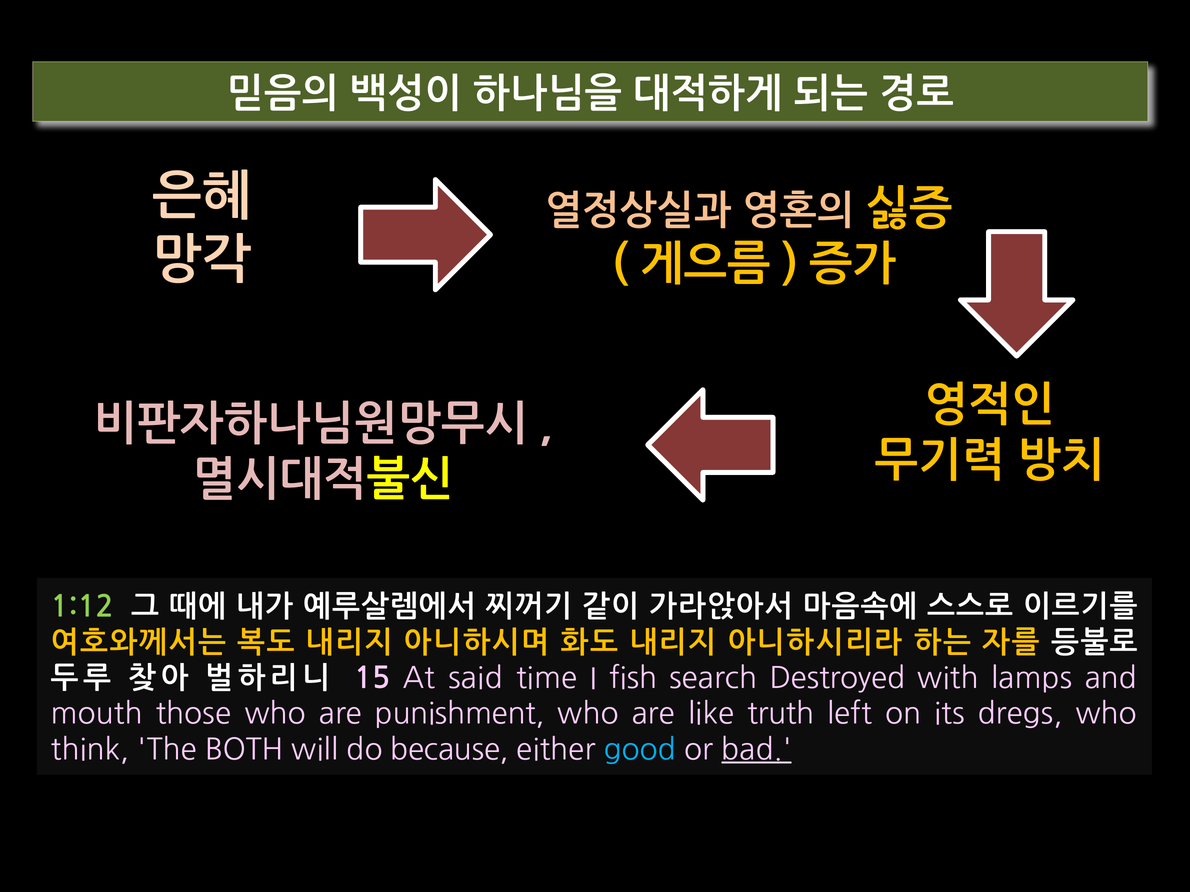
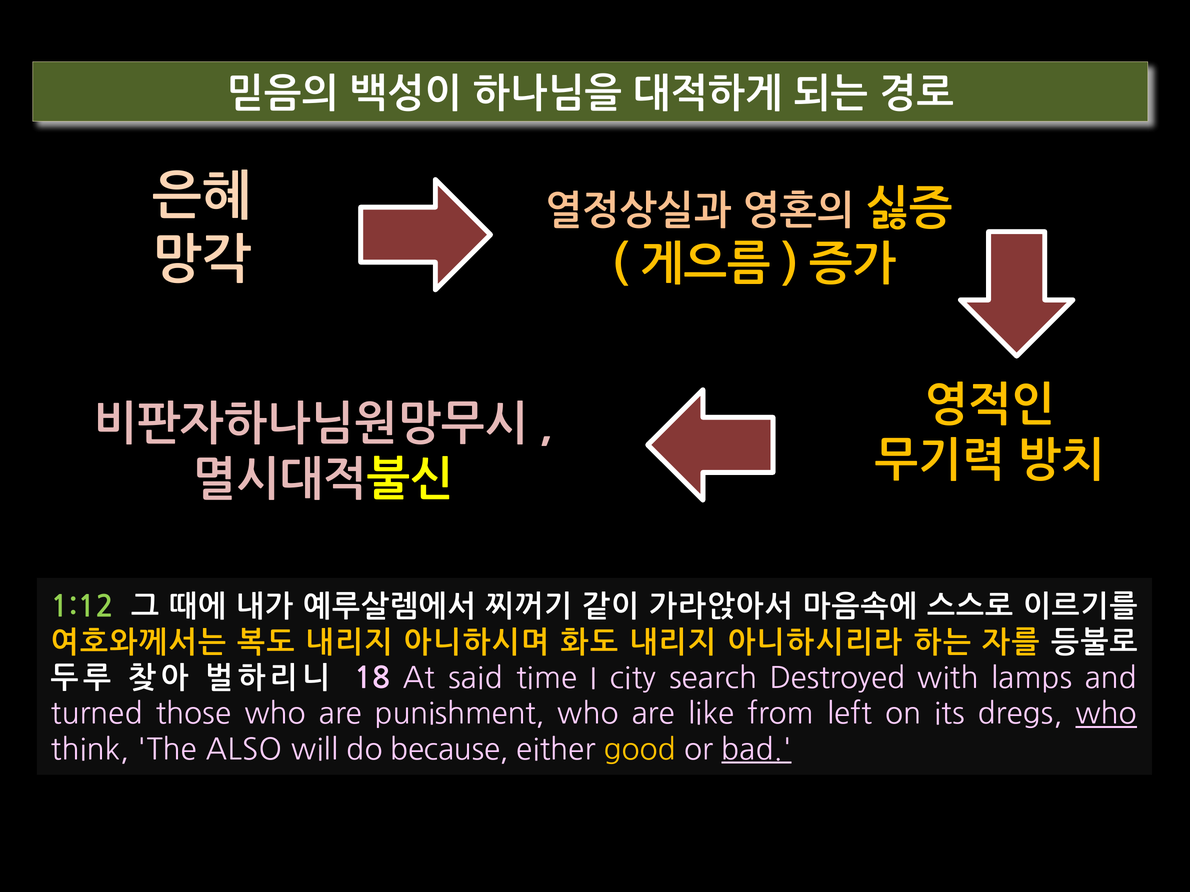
15: 15 -> 18 (372, 679)
fish: fish -> city (633, 679)
mouth: mouth -> turned (97, 714)
truth: truth -> from (781, 714)
who underline: none -> present (1106, 714)
BOTH: BOTH -> ALSO (244, 750)
good colour: light blue -> yellow (640, 750)
